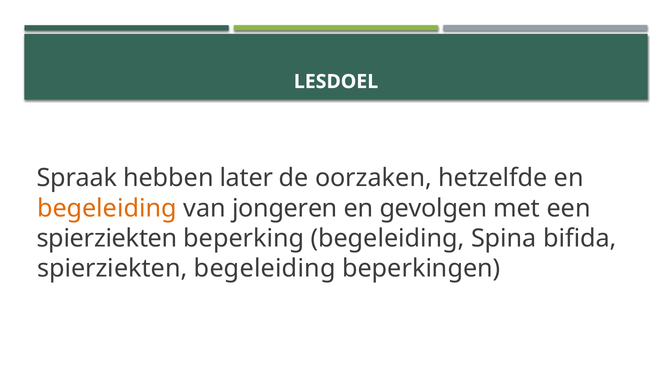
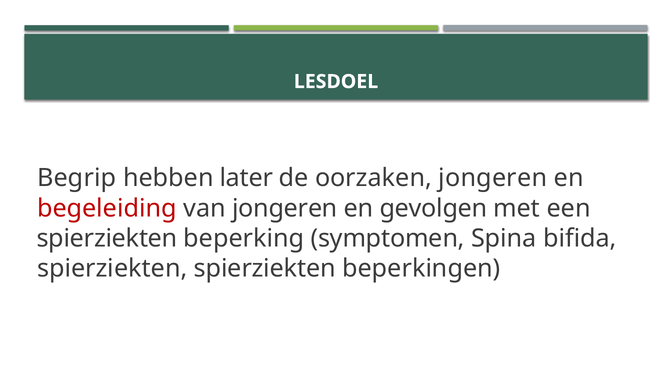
Spraak: Spraak -> Begrip (77, 178)
oorzaken hetzelfde: hetzelfde -> jongeren (493, 178)
begeleiding colour: orange -> red (107, 208)
beperking begeleiding: begeleiding -> symptomen (388, 238)
spierziekten begeleiding: begeleiding -> spierziekten (265, 269)
